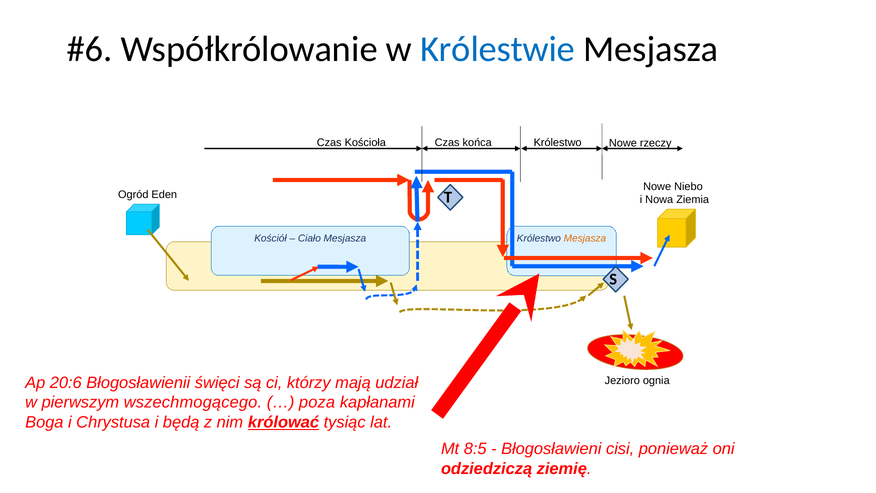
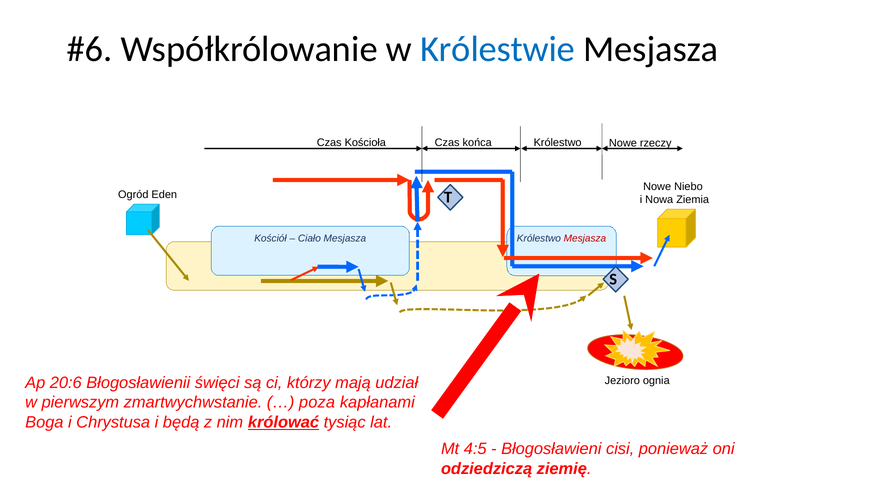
Mesjasza colour: orange -> red (585, 238)
wszechmogącego: wszechmogącego -> zmartwychwstanie (193, 402)
8:5: 8:5 -> 4:5 (475, 449)
